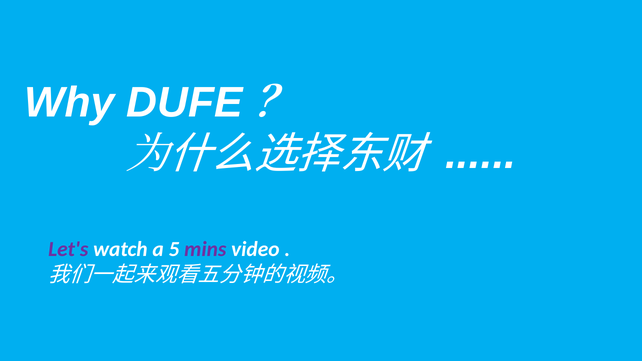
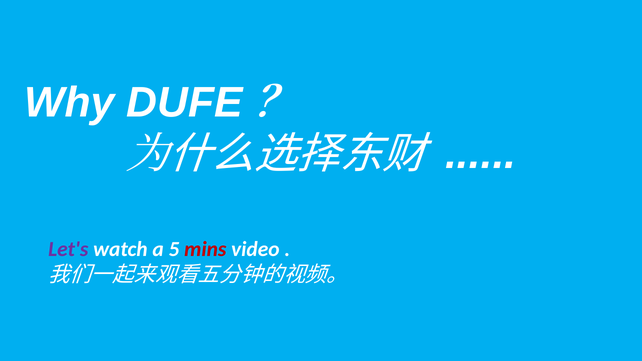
mins colour: purple -> red (205, 249)
